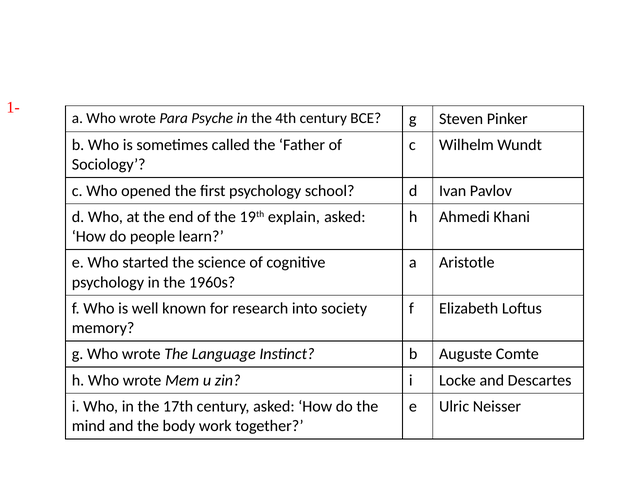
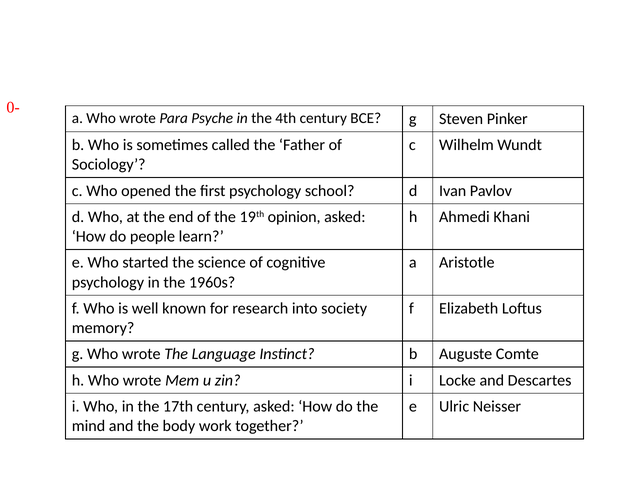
1-: 1- -> 0- (13, 107)
explain: explain -> opinion (294, 217)
